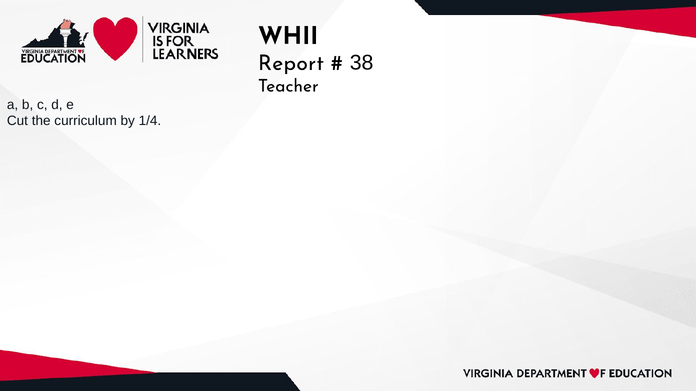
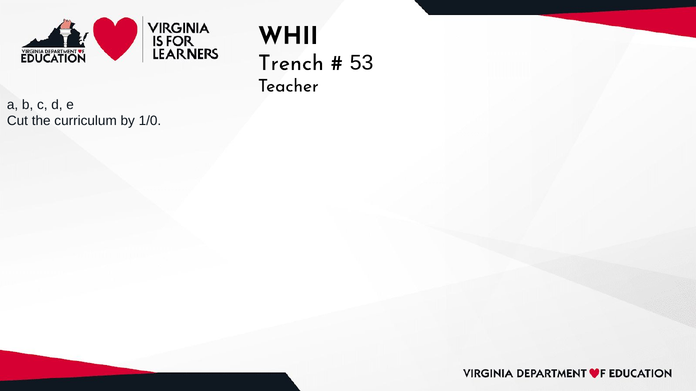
Report: Report -> Trench (291, 63)
38: 38 -> 53 (362, 63)
1/4: 1/4 -> 1/0 (150, 121)
